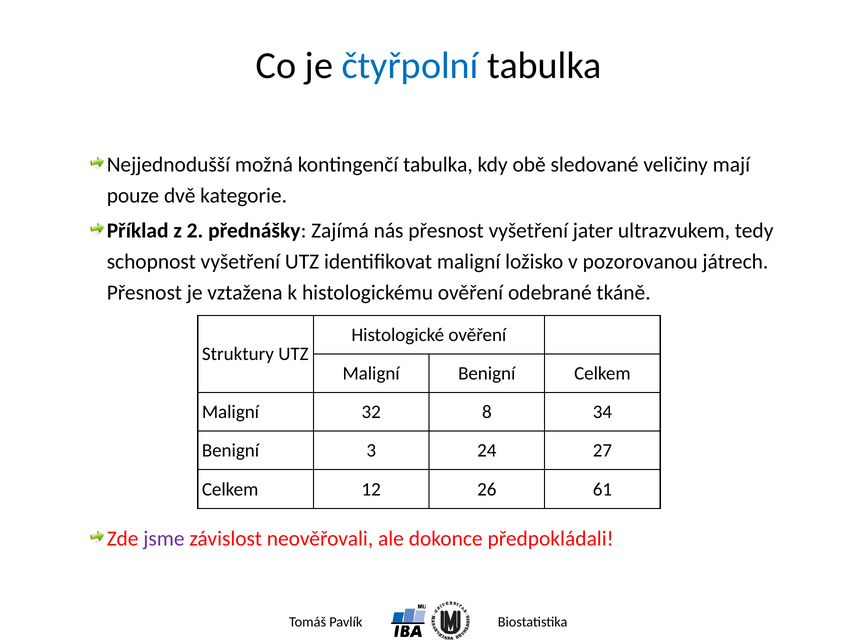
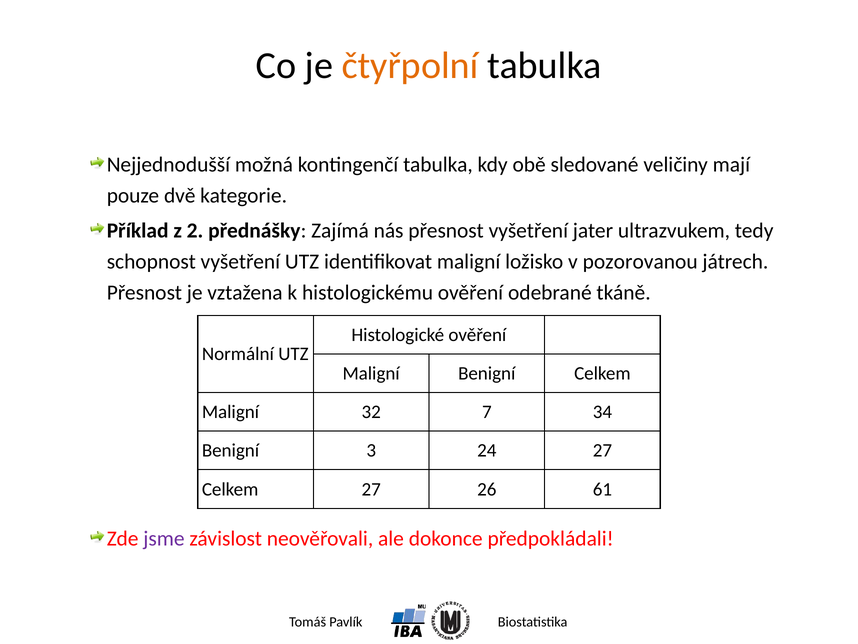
čtyřpolní colour: blue -> orange (410, 66)
Struktury: Struktury -> Normální (238, 354)
8: 8 -> 7 (487, 412)
Celkem 12: 12 -> 27 (371, 489)
